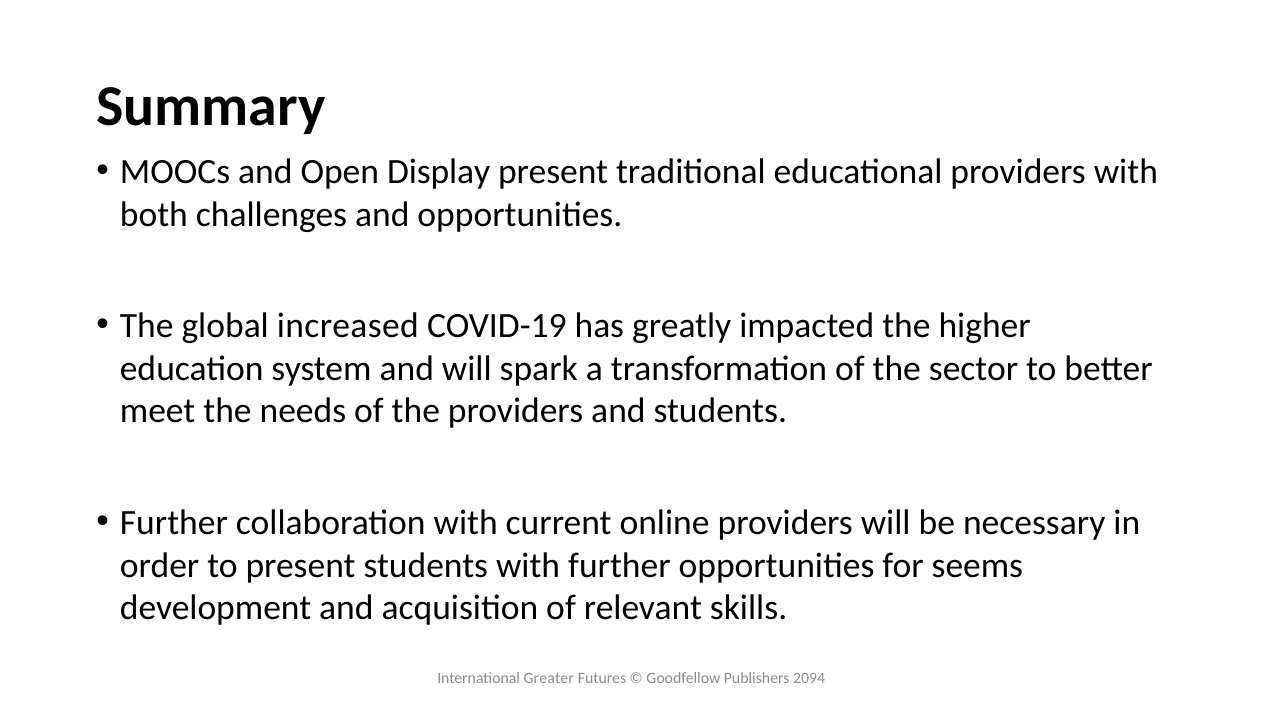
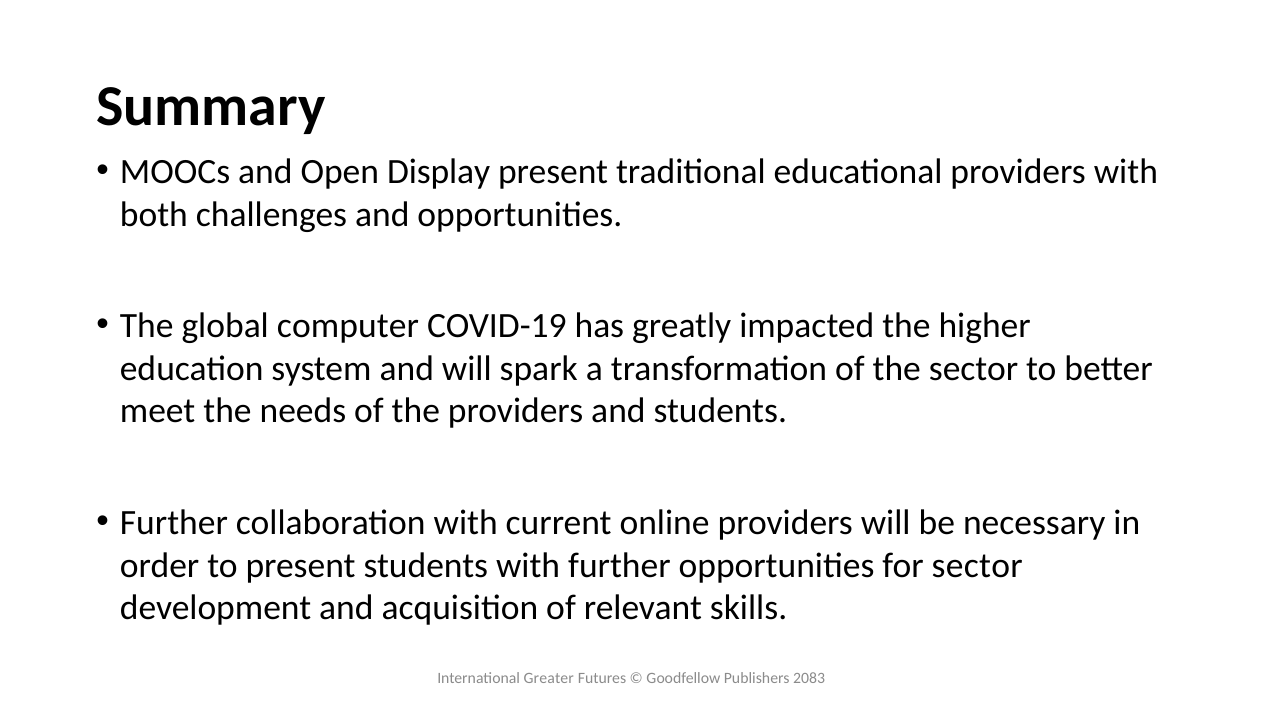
increased: increased -> computer (348, 326)
for seems: seems -> sector (977, 566)
2094: 2094 -> 2083 (809, 678)
